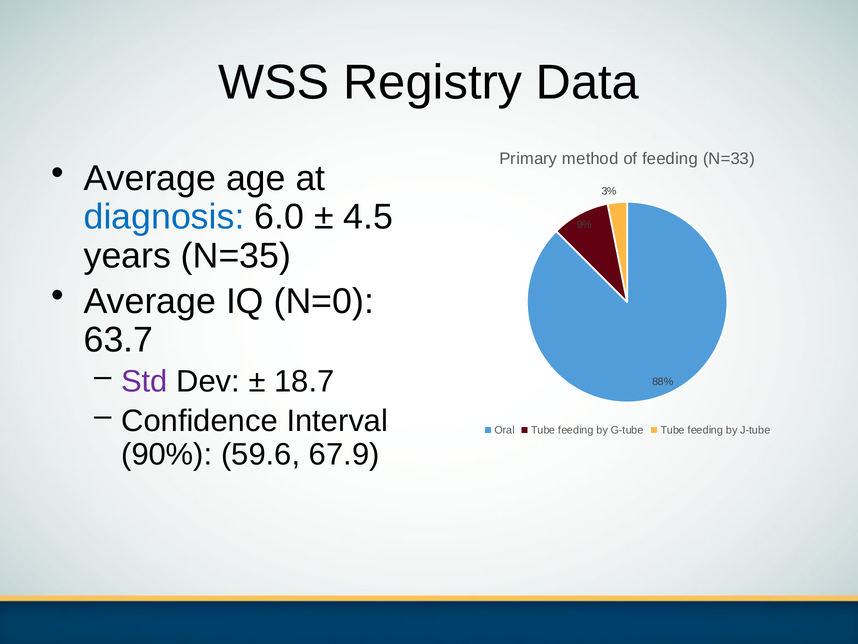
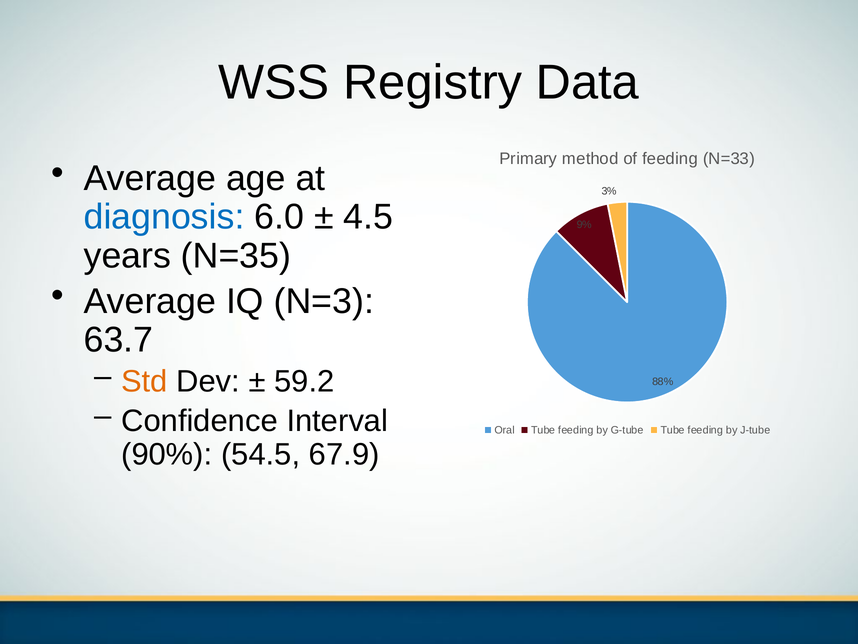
N=0: N=0 -> N=3 (324, 301)
Std colour: purple -> orange (144, 381)
18.7: 18.7 -> 59.2 (304, 381)
59.6: 59.6 -> 54.5 (261, 454)
